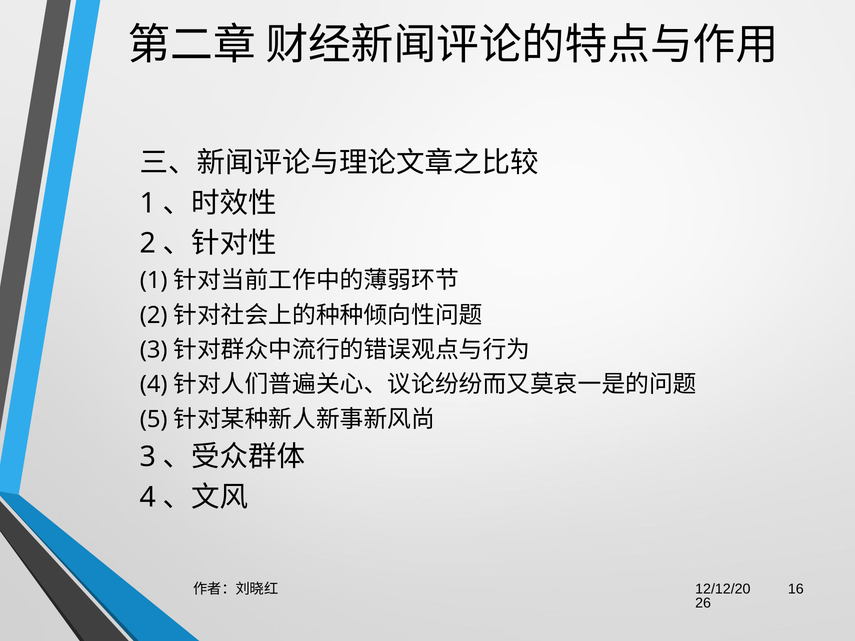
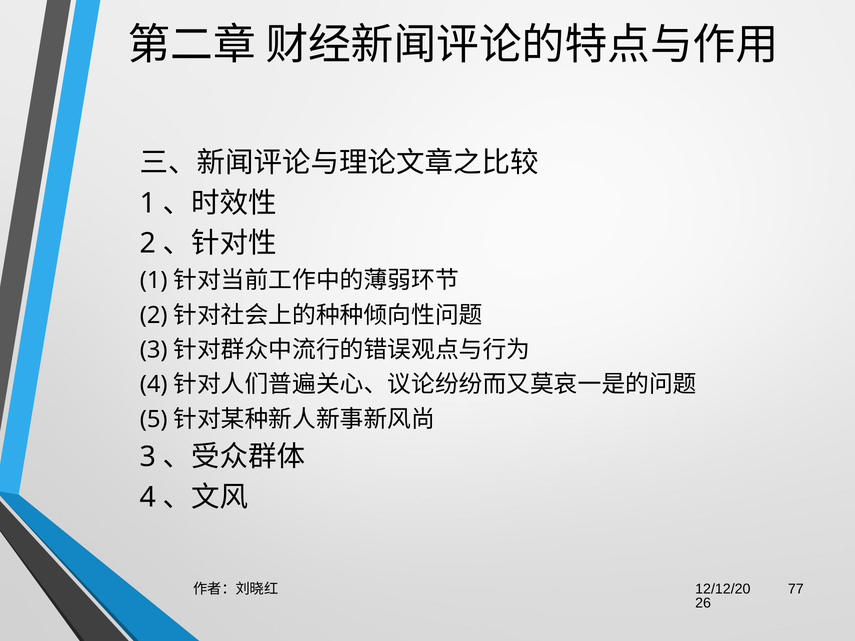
16: 16 -> 77 (796, 589)
